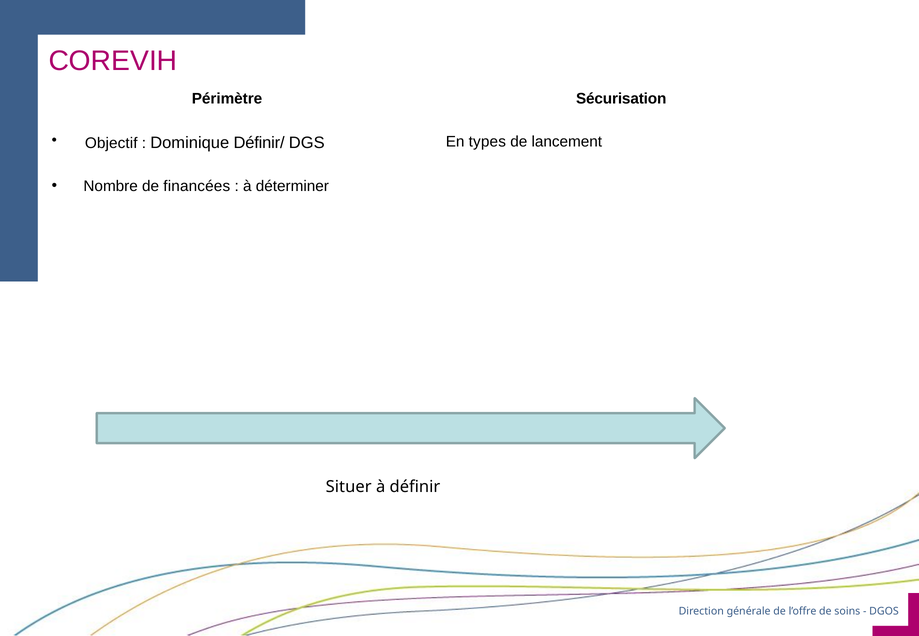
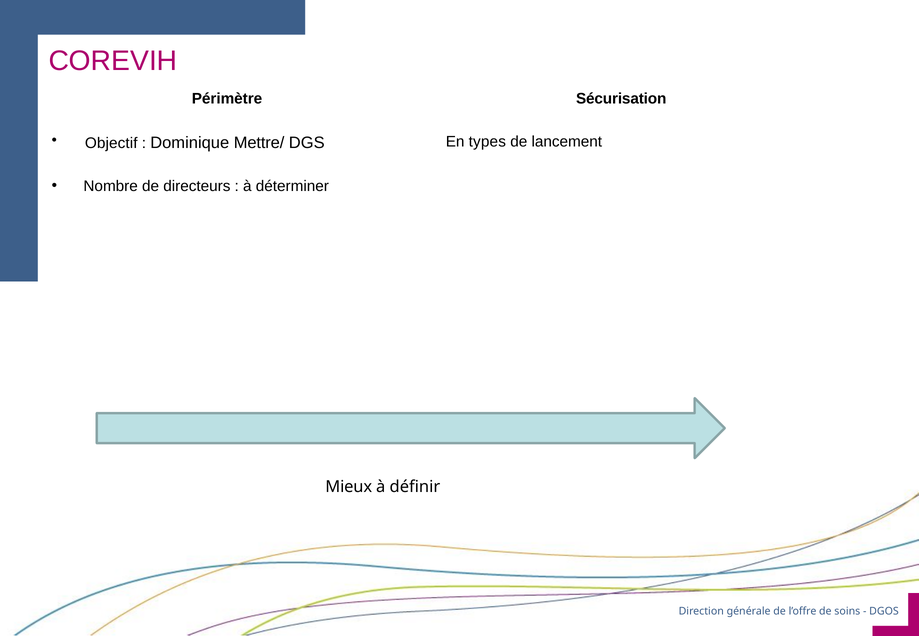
Définir/: Définir/ -> Mettre/ (259, 143)
financées: financées -> directeurs (197, 186)
Situer: Situer -> Mieux (349, 487)
